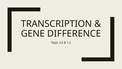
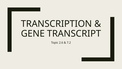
DIFFERENCE: DIFFERENCE -> TRANSCRIPT (74, 33)
